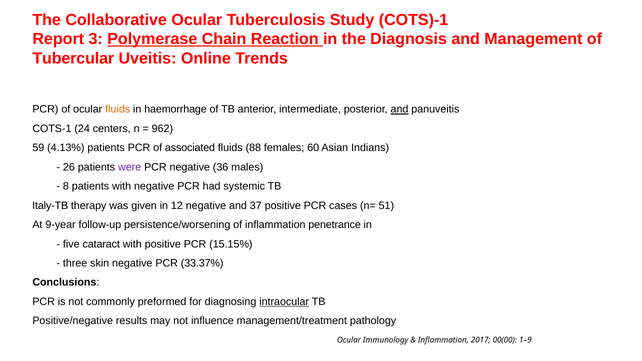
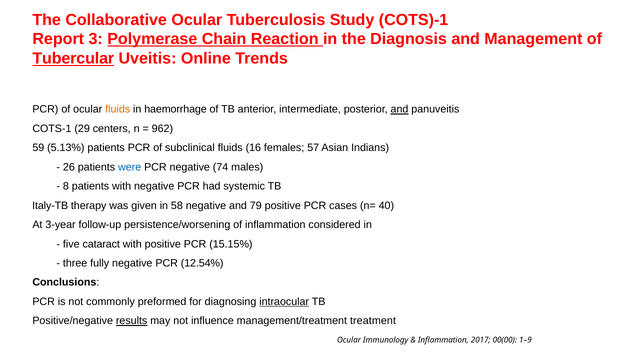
Tubercular underline: none -> present (73, 58)
24: 24 -> 29 (82, 129)
4.13%: 4.13% -> 5.13% (66, 148)
associated: associated -> subclinical (190, 148)
88: 88 -> 16 (253, 148)
60: 60 -> 57 (313, 148)
were colour: purple -> blue (130, 167)
36: 36 -> 74 (221, 167)
12: 12 -> 58 (177, 206)
37: 37 -> 79 (256, 206)
51: 51 -> 40 (386, 206)
9-year: 9-year -> 3-year (61, 225)
penetrance: penetrance -> considered (335, 225)
skin: skin -> fully (100, 263)
33.37%: 33.37% -> 12.54% (202, 263)
results underline: none -> present (132, 321)
pathology: pathology -> treatment (373, 321)
